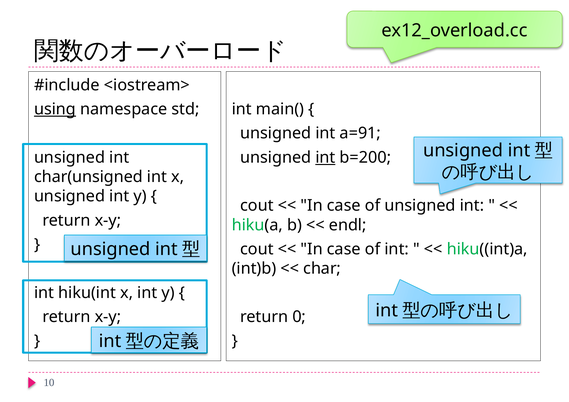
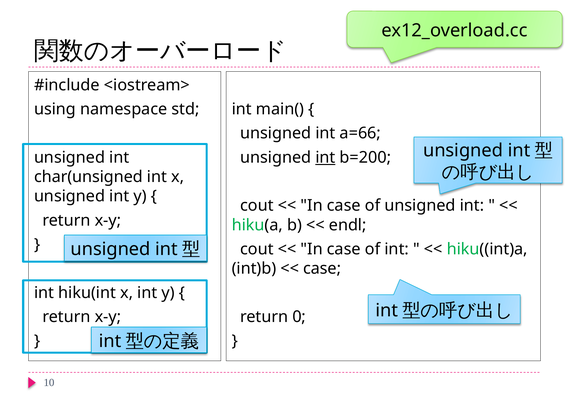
using underline: present -> none (55, 109)
a=91: a=91 -> a=66 (360, 133)
char: char -> case (322, 269)
